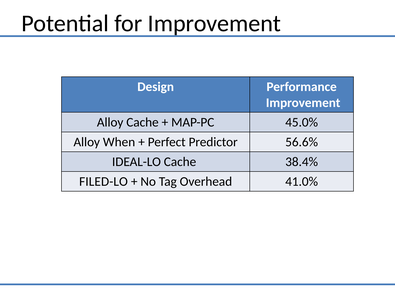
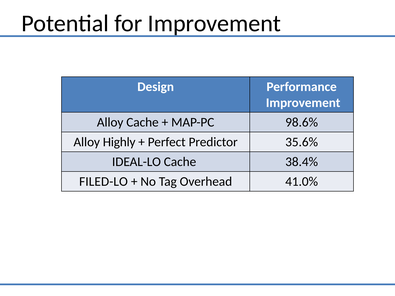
45.0%: 45.0% -> 98.6% (302, 122)
When: When -> Highly (119, 142)
56.6%: 56.6% -> 35.6% (302, 142)
